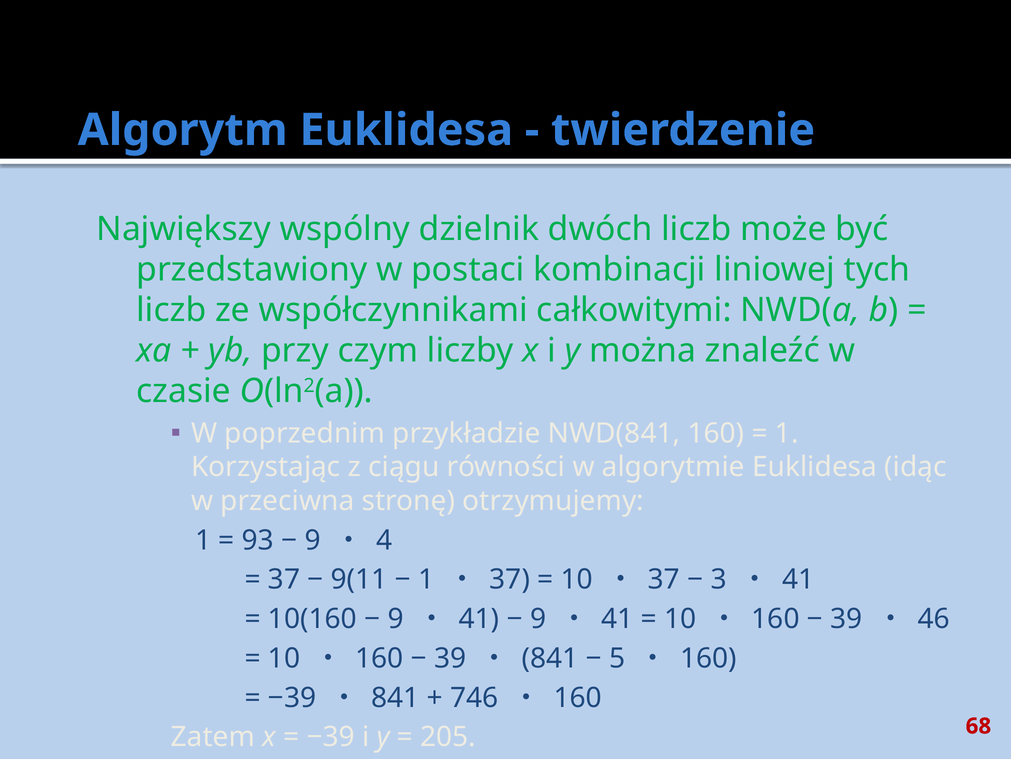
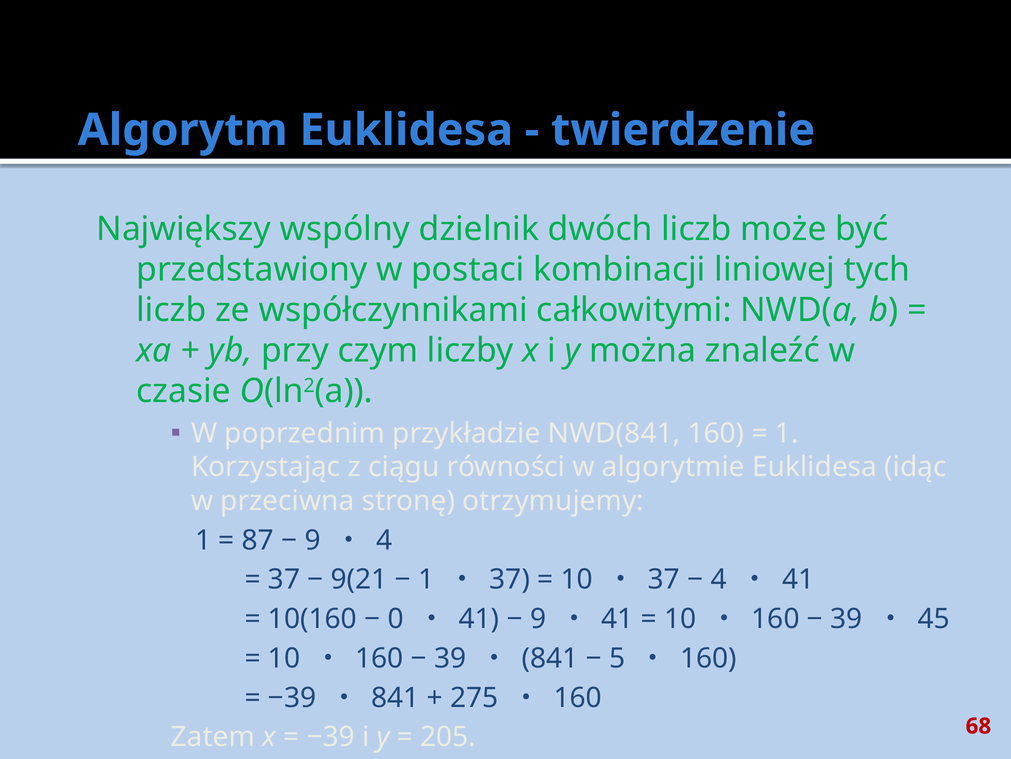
93: 93 -> 87 (258, 540)
9(11: 9(11 -> 9(21 (359, 579)
3: 3 -> 4 (719, 579)
9: 9 -> 0 (396, 618)
46: 46 -> 45 (934, 618)
746: 746 -> 275 (474, 697)
